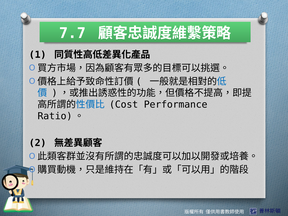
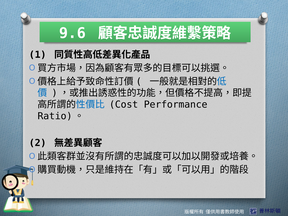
7.7: 7.7 -> 9.6 (72, 33)
